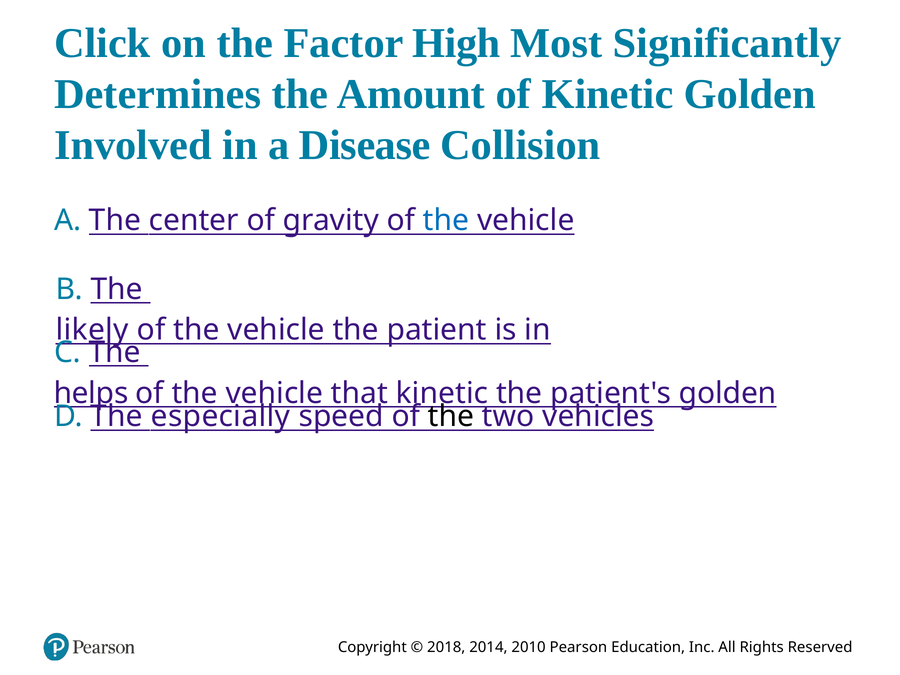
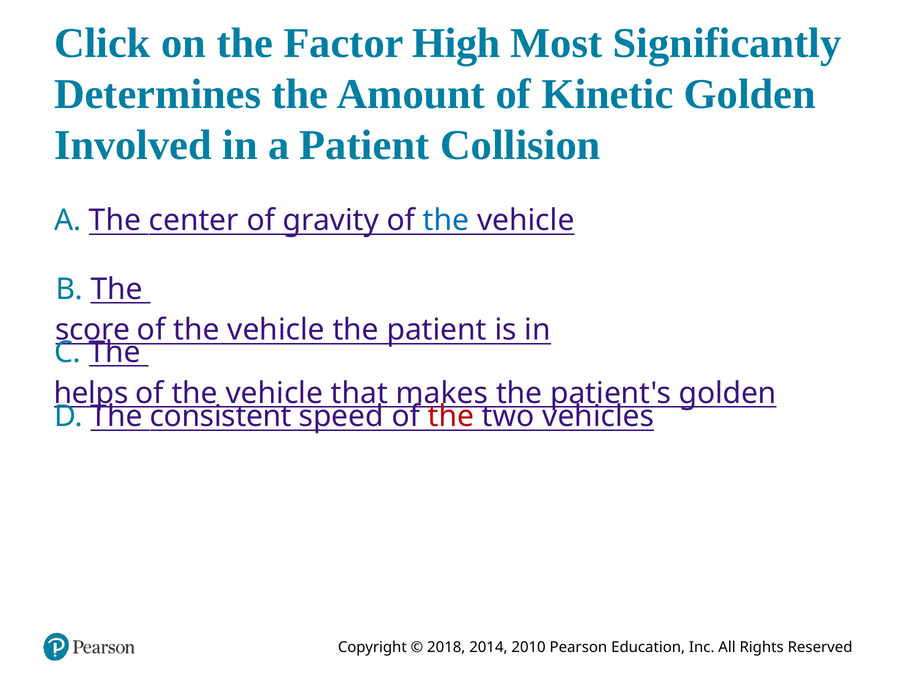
a Disease: Disease -> Patient (364, 145)
likely: likely -> score (93, 330)
that kinetic: kinetic -> makes (442, 393)
especially: especially -> consistent (221, 416)
the colour: black -> red (451, 416)
